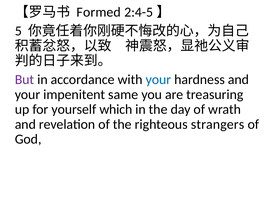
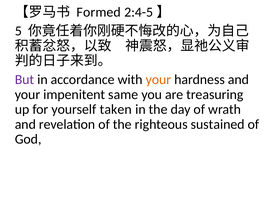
your colour: blue -> orange (158, 80)
which: which -> taken (116, 109)
strangers: strangers -> sustained (218, 124)
